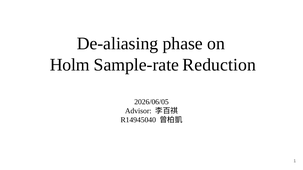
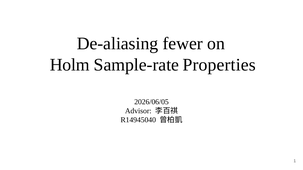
phase: phase -> fewer (183, 44)
Reduction: Reduction -> Properties (219, 65)
